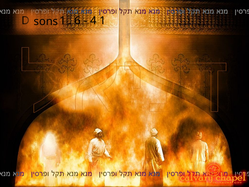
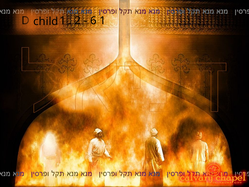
sons: sons -> child (46, 21)
6: 6 -> 2 (78, 21)
4: 4 -> 6 (93, 21)
